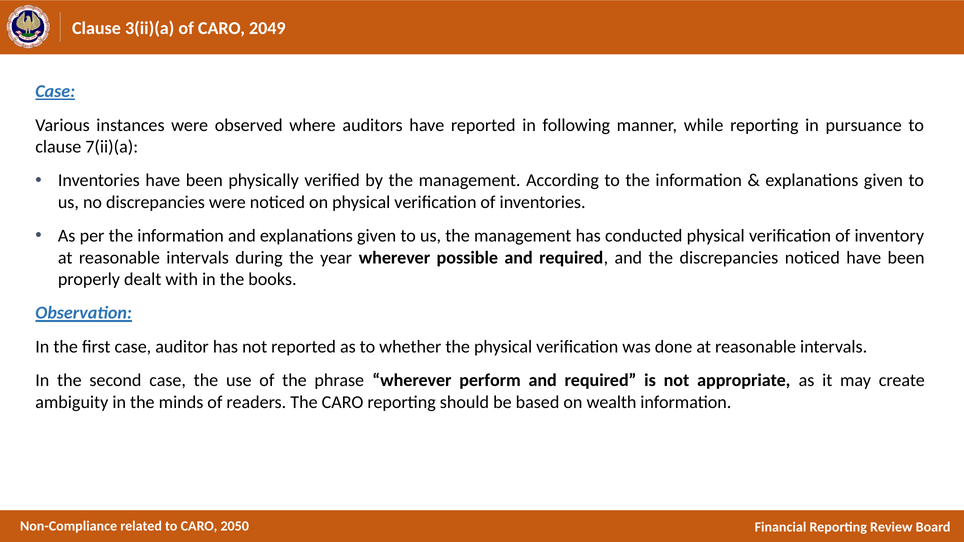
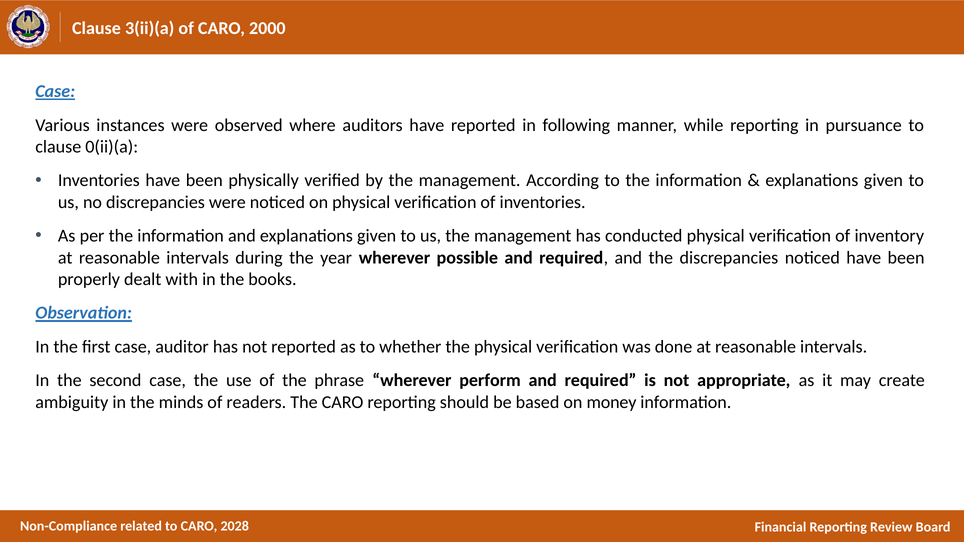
2049: 2049 -> 2000 (267, 28)
7(ii)(a: 7(ii)(a -> 0(ii)(a (112, 147)
wealth: wealth -> money (612, 402)
2050: 2050 -> 2028 (235, 527)
